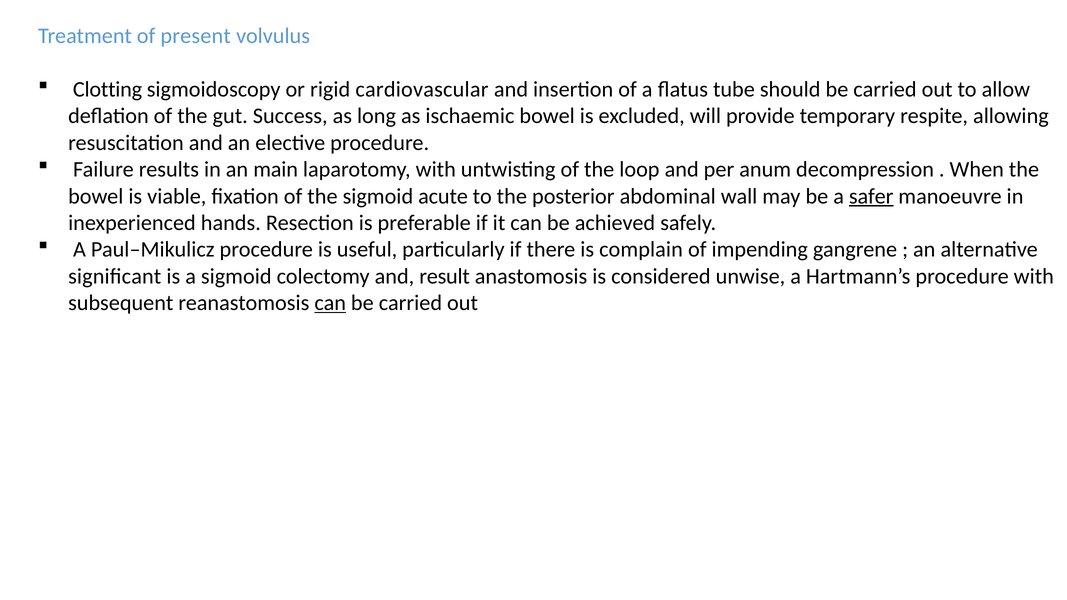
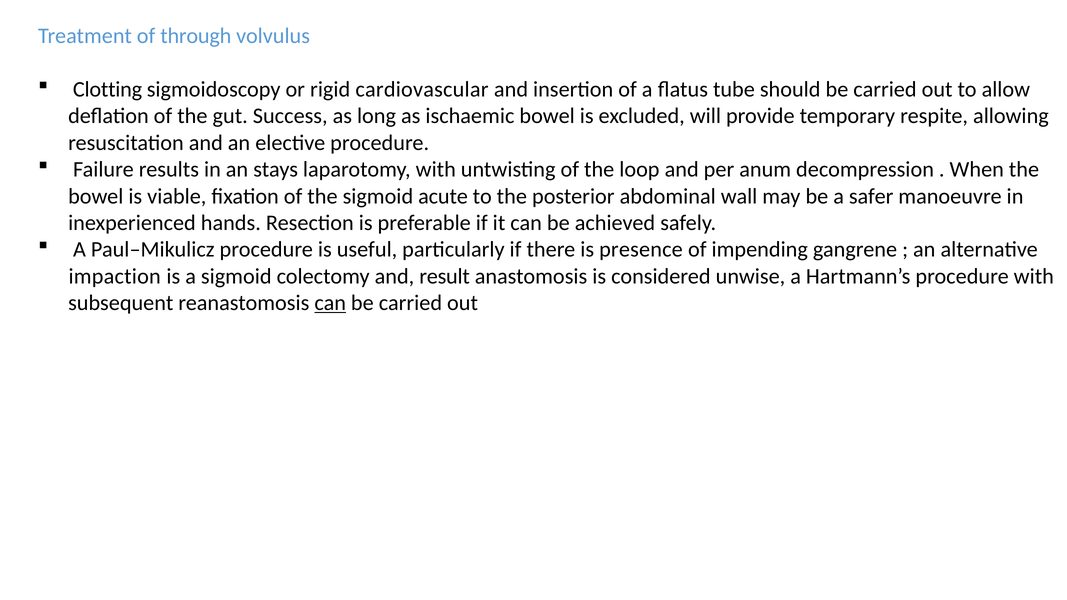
present: present -> through (196, 36)
main: main -> stays (276, 170)
safer underline: present -> none (871, 196)
complain: complain -> presence (641, 250)
signiﬁcant: signiﬁcant -> impaction (115, 276)
